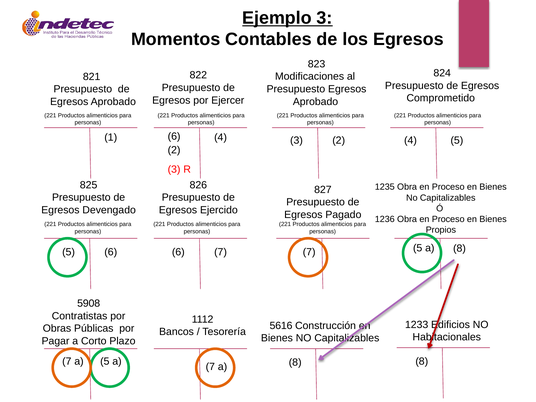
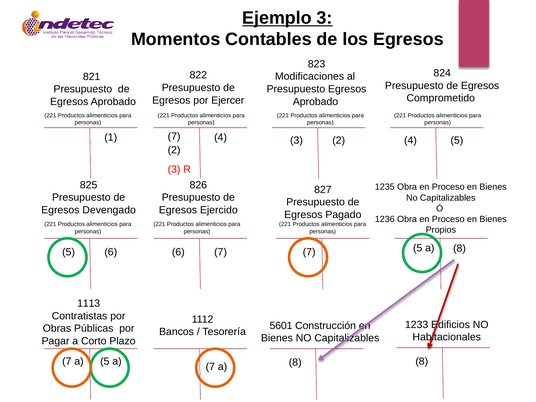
1 6: 6 -> 7 (174, 136)
5908: 5908 -> 1113 (89, 303)
5616: 5616 -> 5601 (281, 326)
